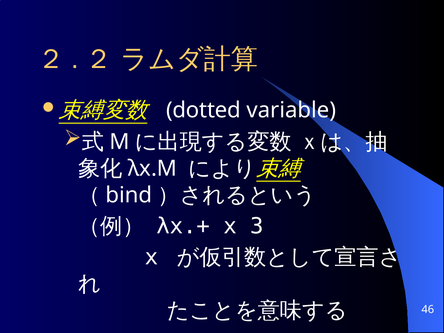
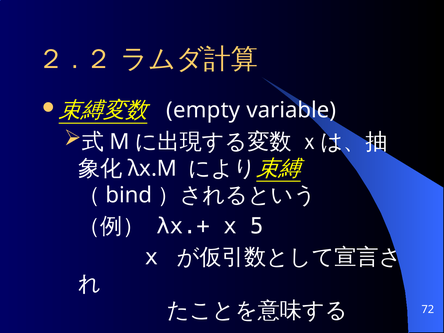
dotted: dotted -> empty (203, 110)
3: 3 -> 5 (257, 226)
46: 46 -> 72 (428, 309)
